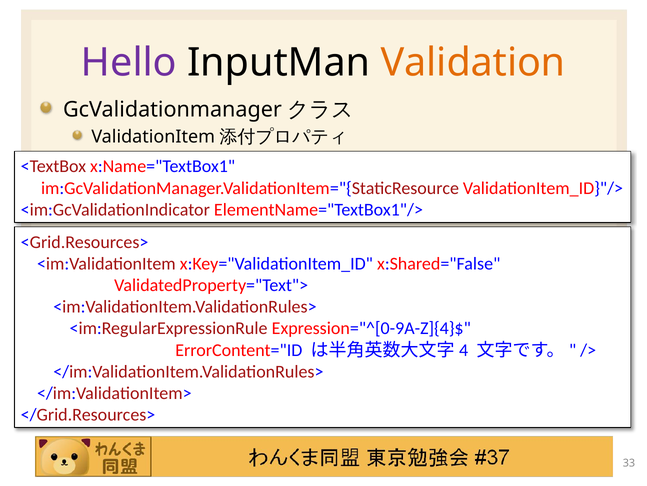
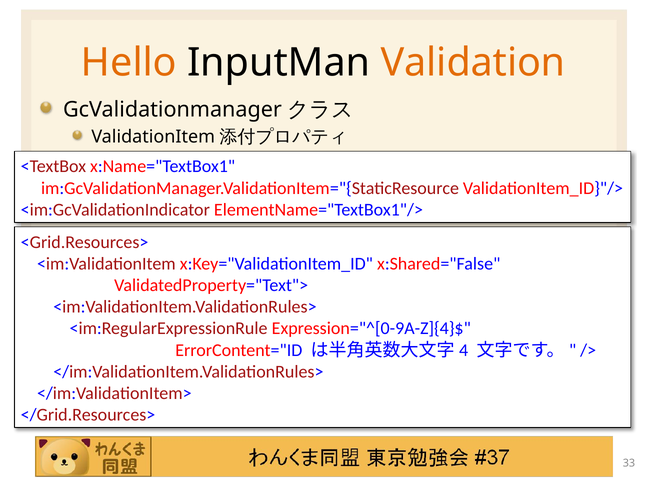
Hello colour: purple -> orange (129, 63)
